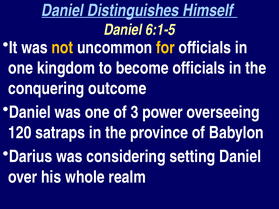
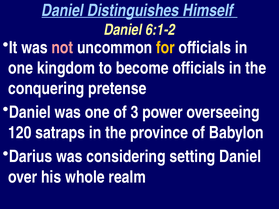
6:1-5: 6:1-5 -> 6:1-2 (160, 30)
not colour: yellow -> pink (62, 48)
outcome: outcome -> pretense (117, 89)
